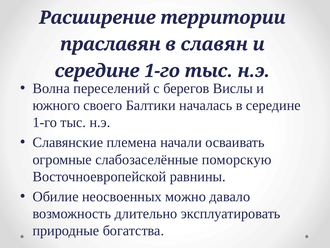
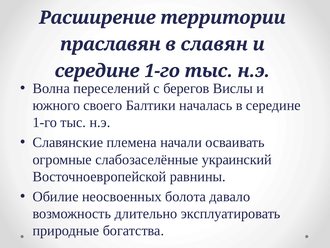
поморскую: поморскую -> украинский (237, 159)
можно: можно -> болота (186, 196)
